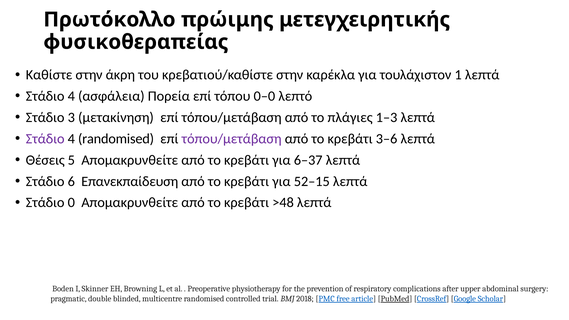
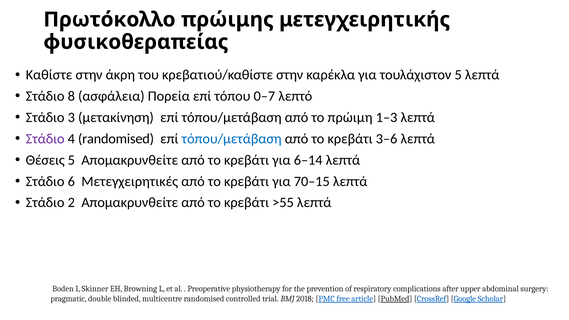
τουλάχιστον 1: 1 -> 5 (458, 75)
4: 4 -> 8 (71, 96)
0–0: 0–0 -> 0–7 (264, 96)
πλάγιες: πλάγιες -> πρώιμη (350, 117)
τόπου/μετάβαση colour: purple -> blue (232, 139)
6–37: 6–37 -> 6–14 (308, 160)
Επανεκπαίδευση: Επανεκπαίδευση -> Μετεγχειρητικές (130, 181)
52–15: 52–15 -> 70–15 (312, 181)
0: 0 -> 2 (71, 203)
>48: >48 -> >55 (283, 203)
